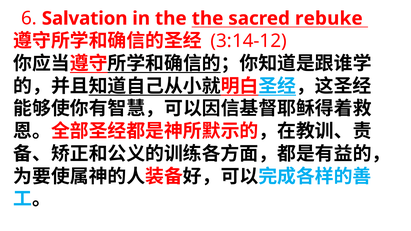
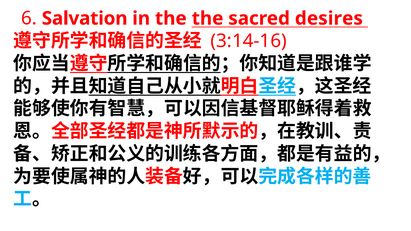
rebuke: rebuke -> desires (329, 18)
3:14-12: 3:14-12 -> 3:14-16 (249, 41)
